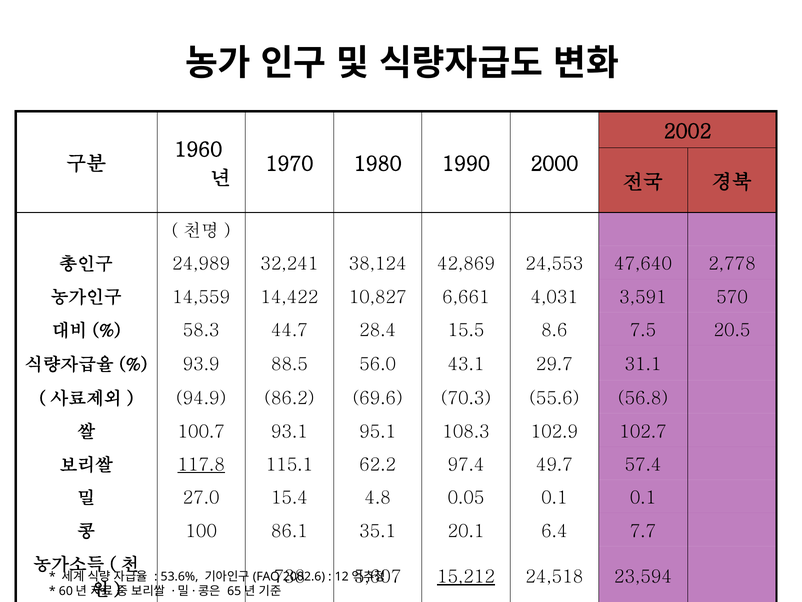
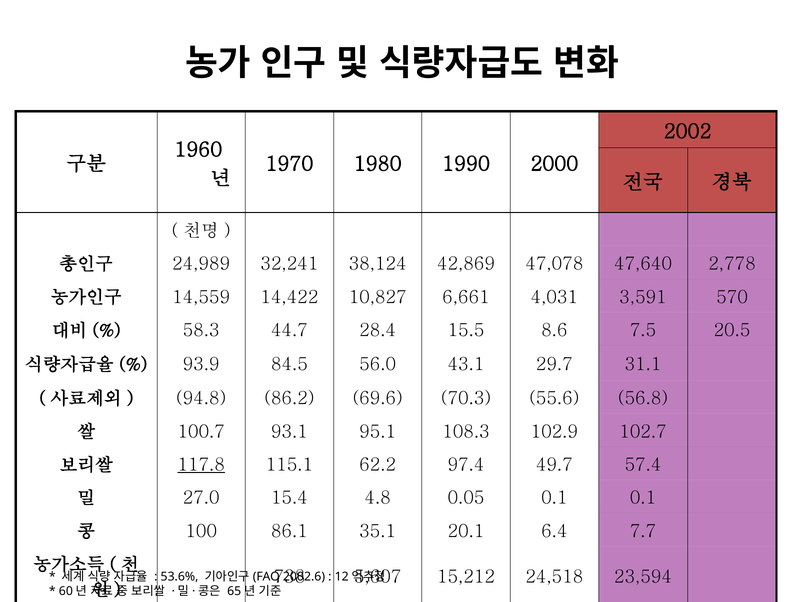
24,553: 24,553 -> 47,078 (554, 264)
88.5: 88.5 -> 84.5 (289, 364)
94.9: 94.9 -> 94.8 (201, 398)
15,212 underline: present -> none (466, 577)
